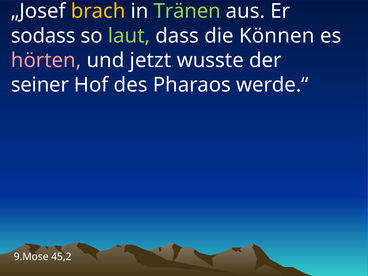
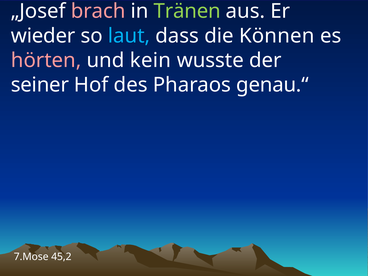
brach colour: yellow -> pink (98, 11)
sodass: sodass -> wieder (43, 36)
laut colour: light green -> light blue (129, 36)
jetzt: jetzt -> kein (150, 60)
werde.“: werde.“ -> genau.“ (272, 85)
9.Mose: 9.Mose -> 7.Mose (31, 257)
